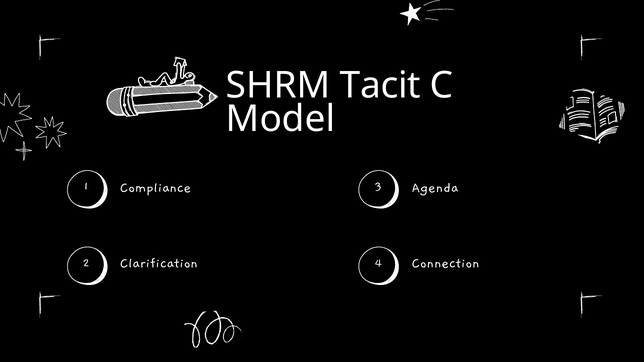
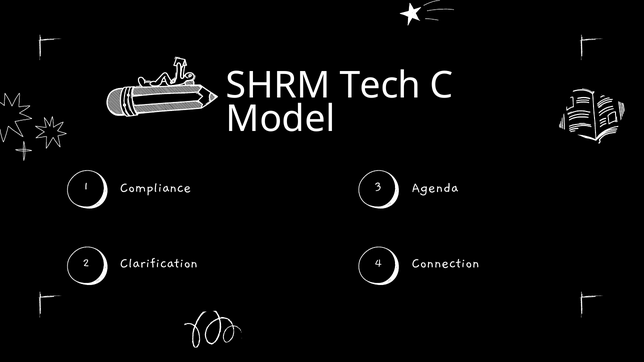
Tacit: Tacit -> Tech (380, 86)
